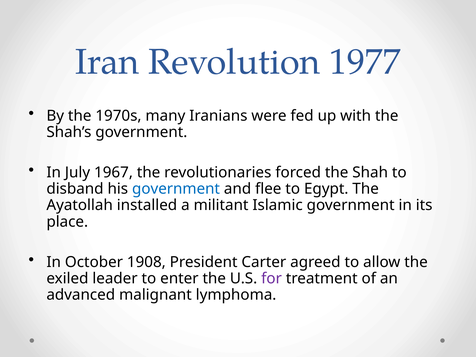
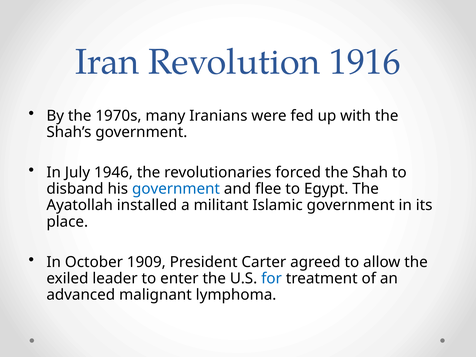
1977: 1977 -> 1916 (365, 62)
1967: 1967 -> 1946 (113, 172)
1908: 1908 -> 1909 (146, 262)
for colour: purple -> blue (272, 278)
